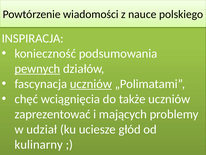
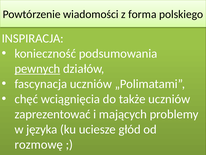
nauce: nauce -> forma (142, 14)
uczniów underline: present -> none (91, 84)
udział: udział -> języka (42, 129)
kulinarny: kulinarny -> rozmowę (39, 144)
